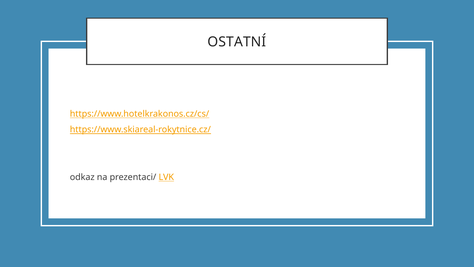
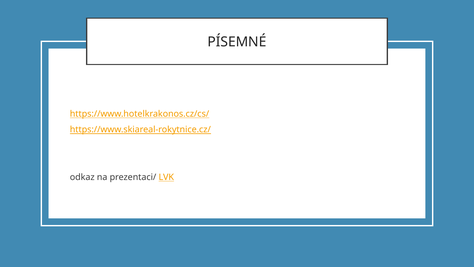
OSTATNÍ: OSTATNÍ -> PÍSEMNÉ (237, 42)
